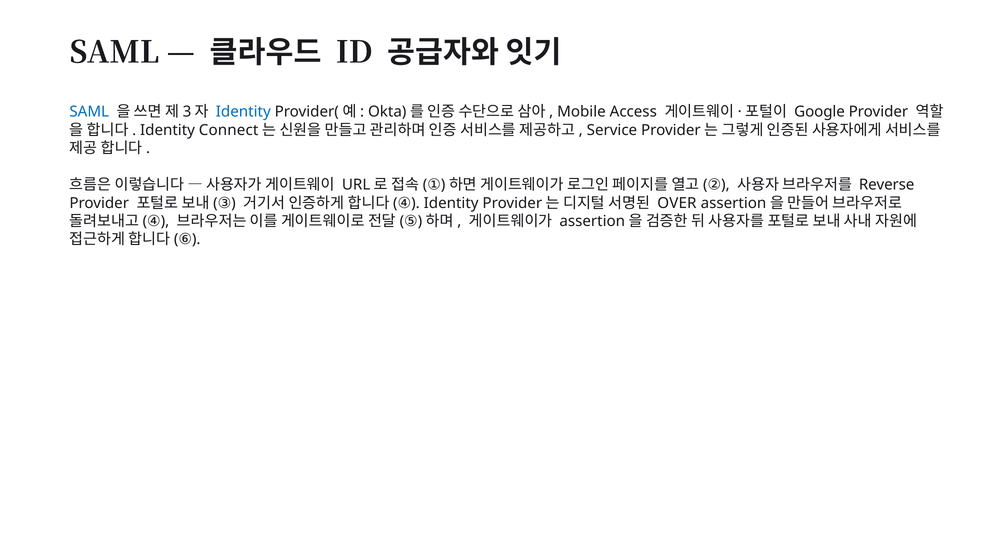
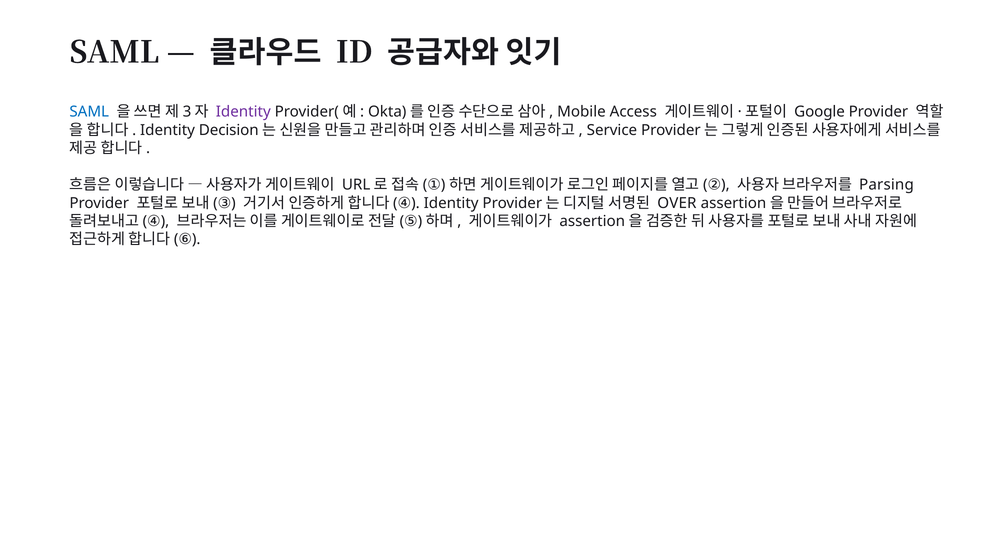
Identity colour: blue -> purple (243, 112)
Connect: Connect -> Decision (229, 130)
Reverse: Reverse -> Parsing (886, 185)
